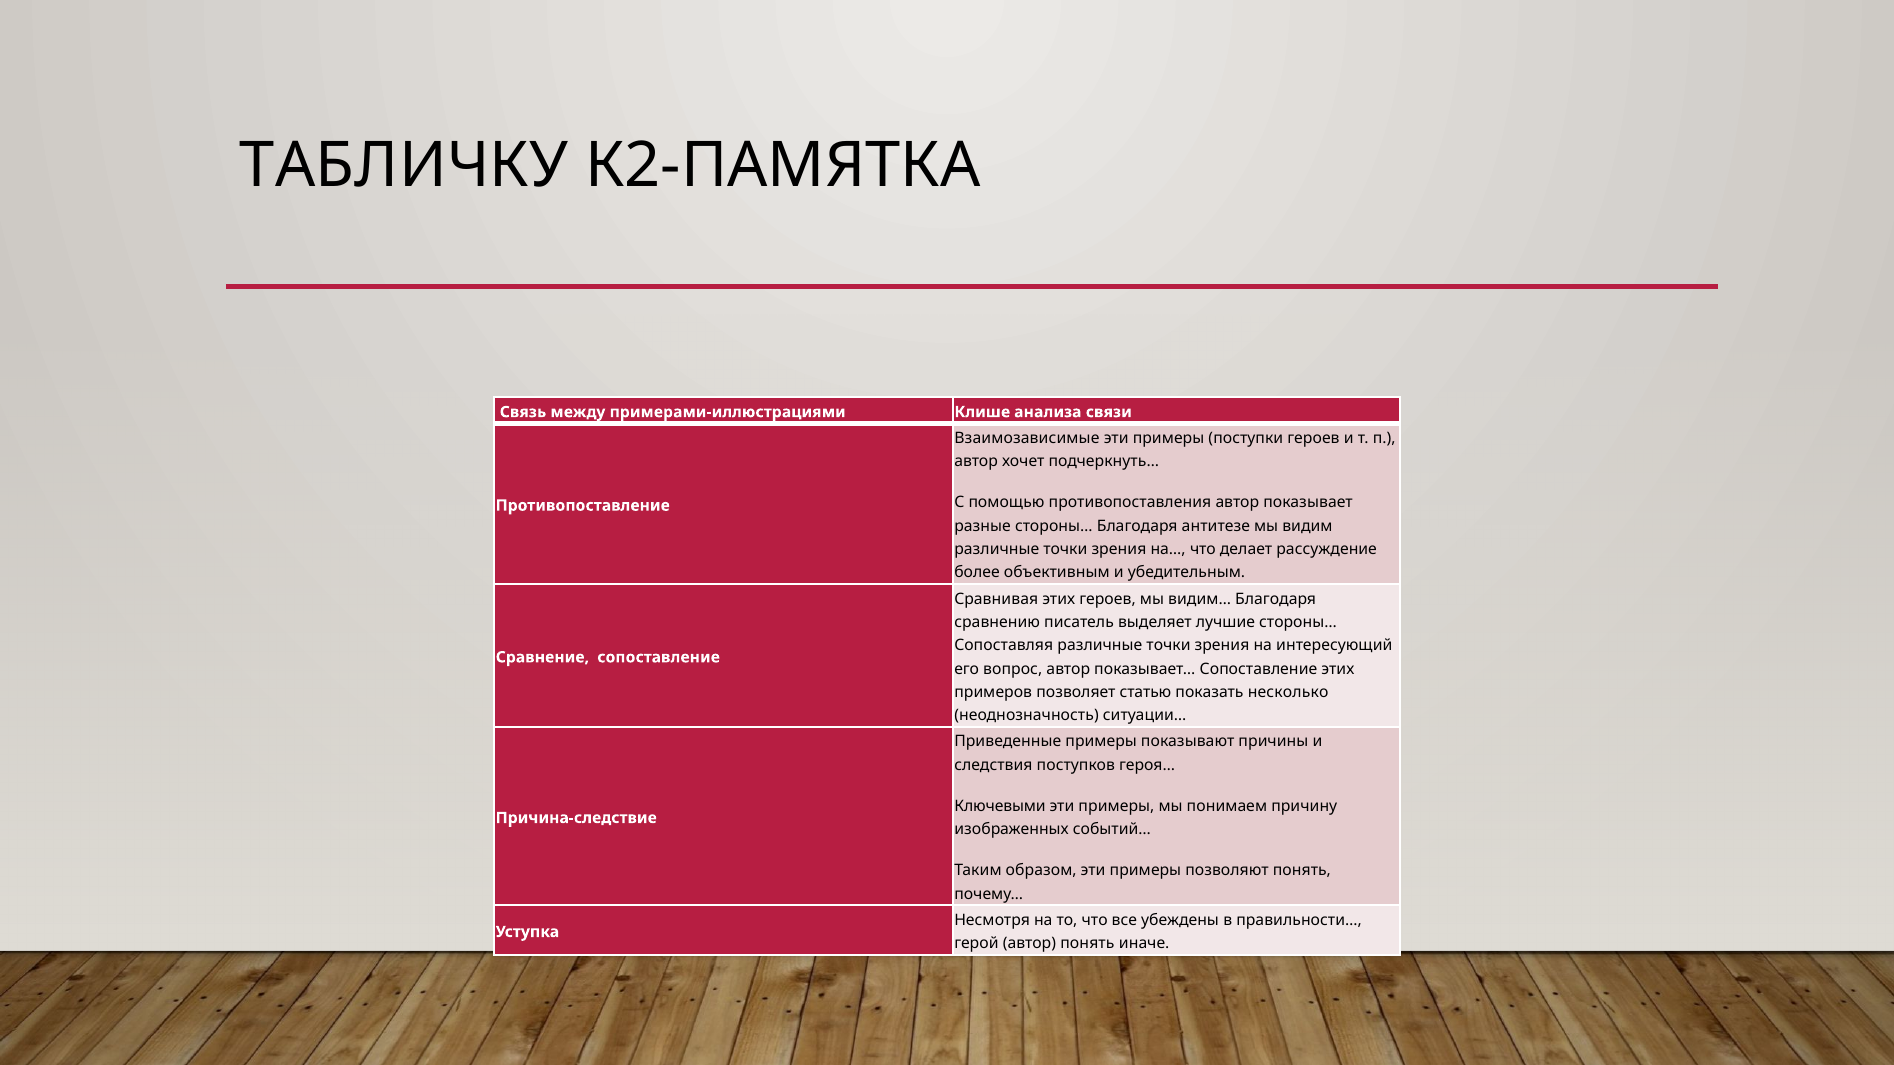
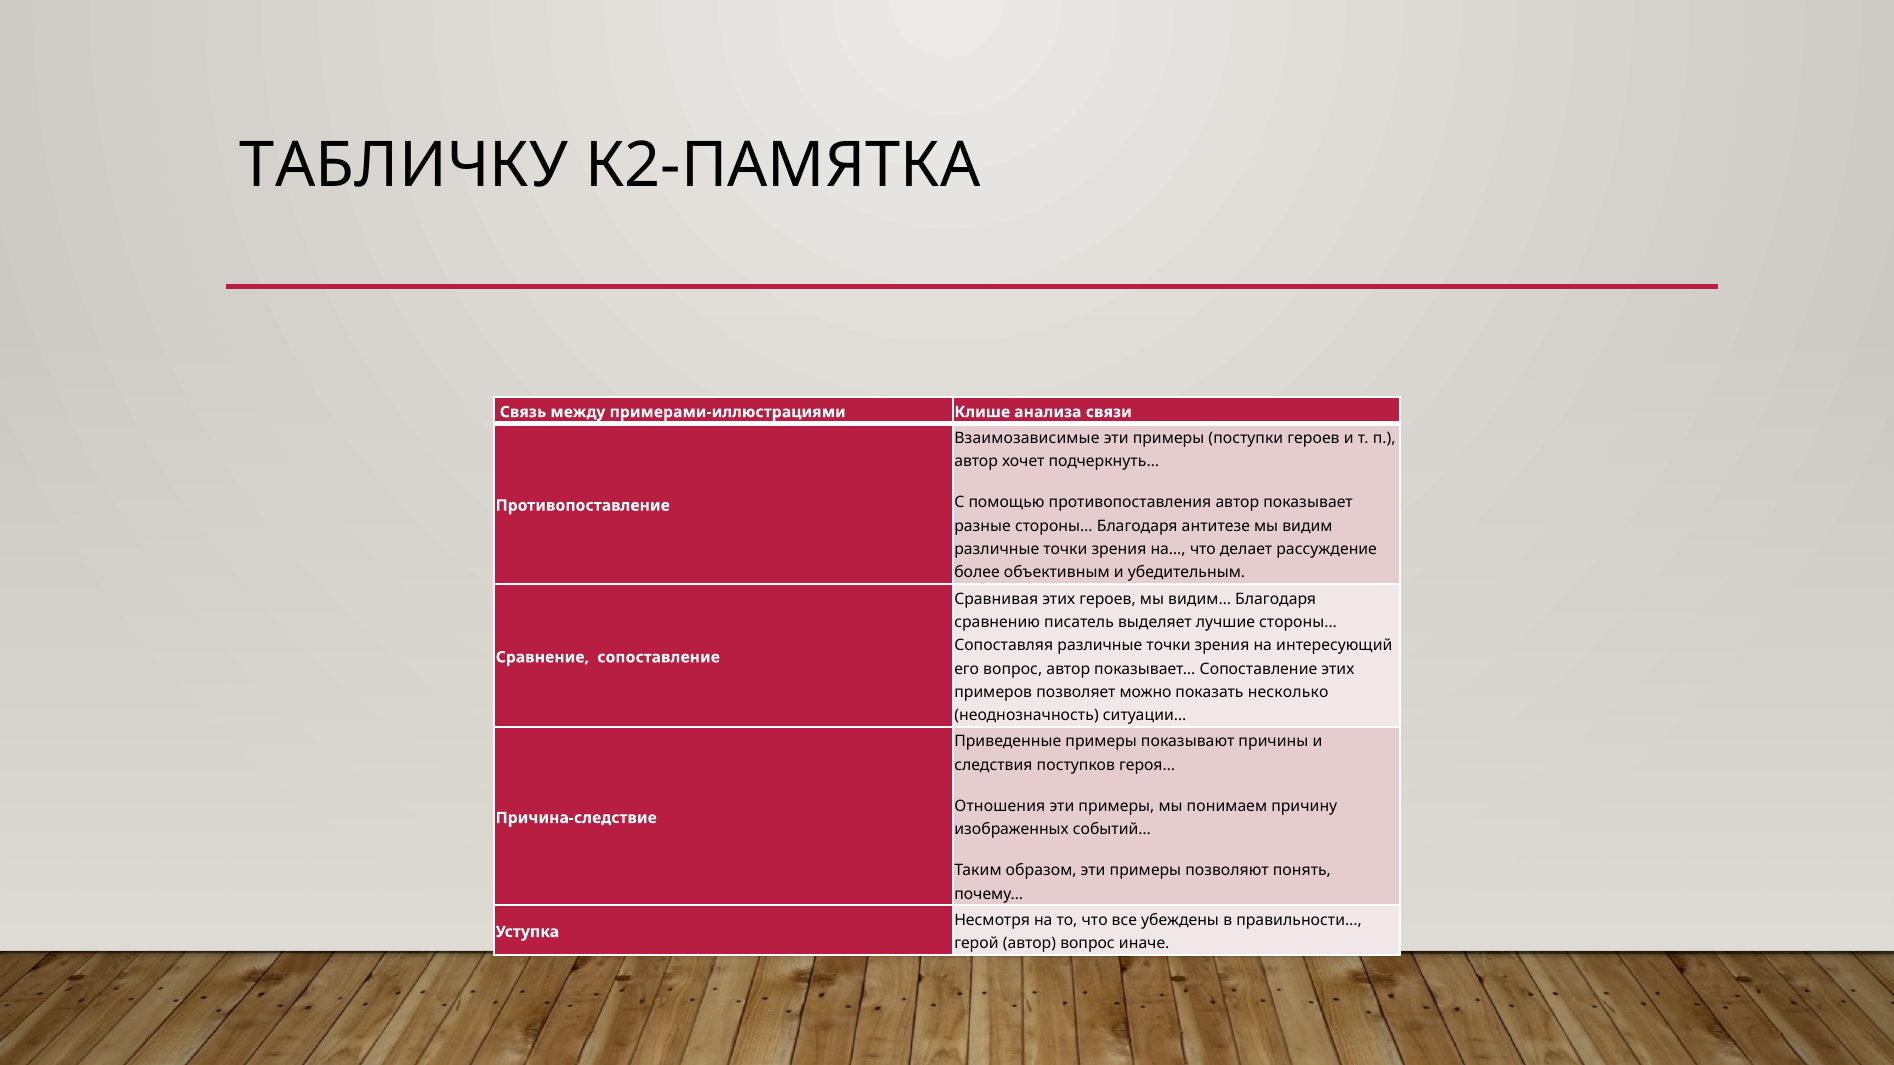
статью: статью -> можно (1145, 692)
Ключевыми: Ключевыми -> Отношения (1000, 806)
автор понять: понять -> вопрос (1087, 944)
